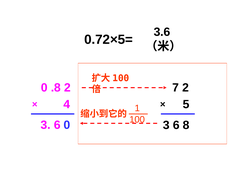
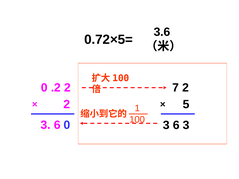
.8: .8 -> .2 (56, 88)
4: 4 -> 2 (67, 104)
6 8: 8 -> 3 (186, 125)
